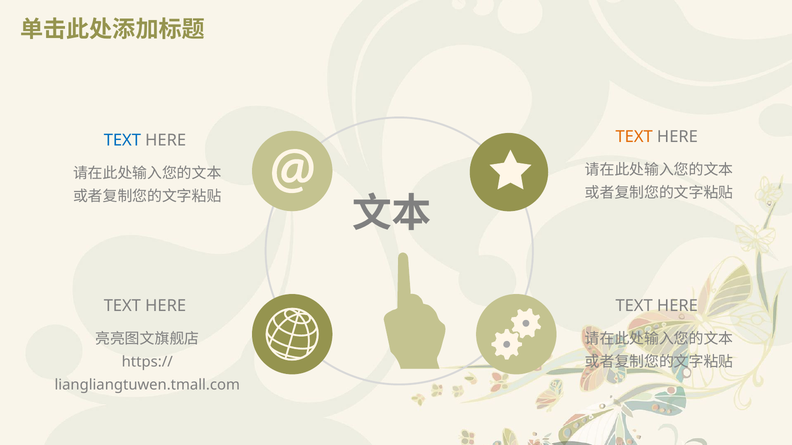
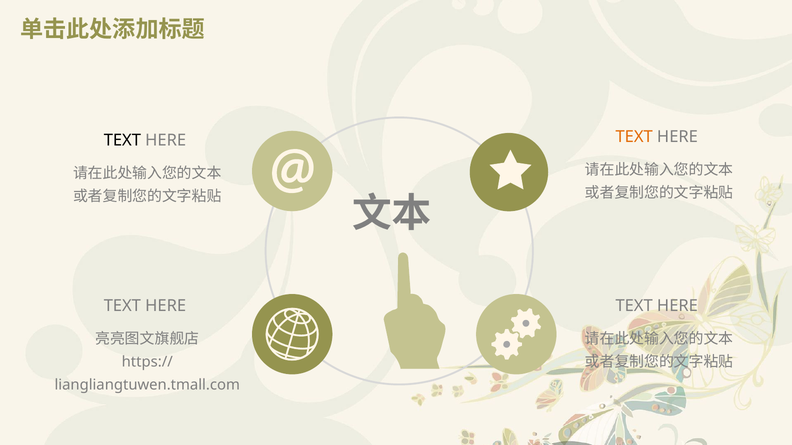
TEXT colour: blue -> black (122, 140)
